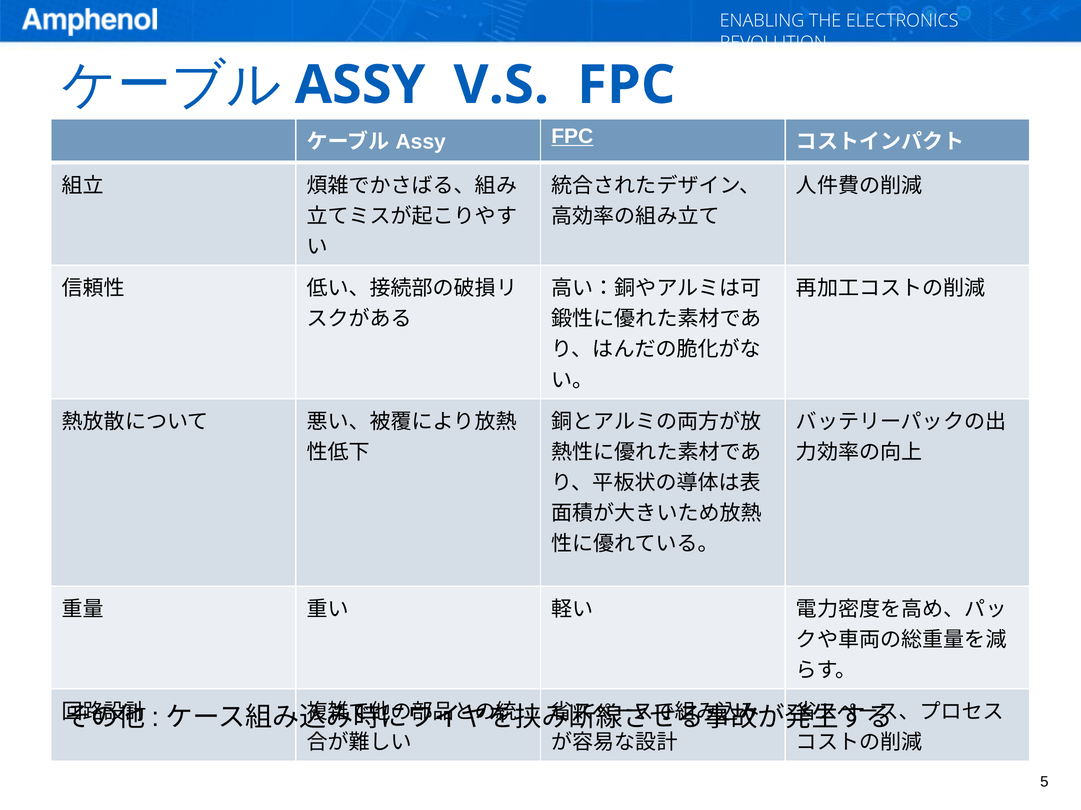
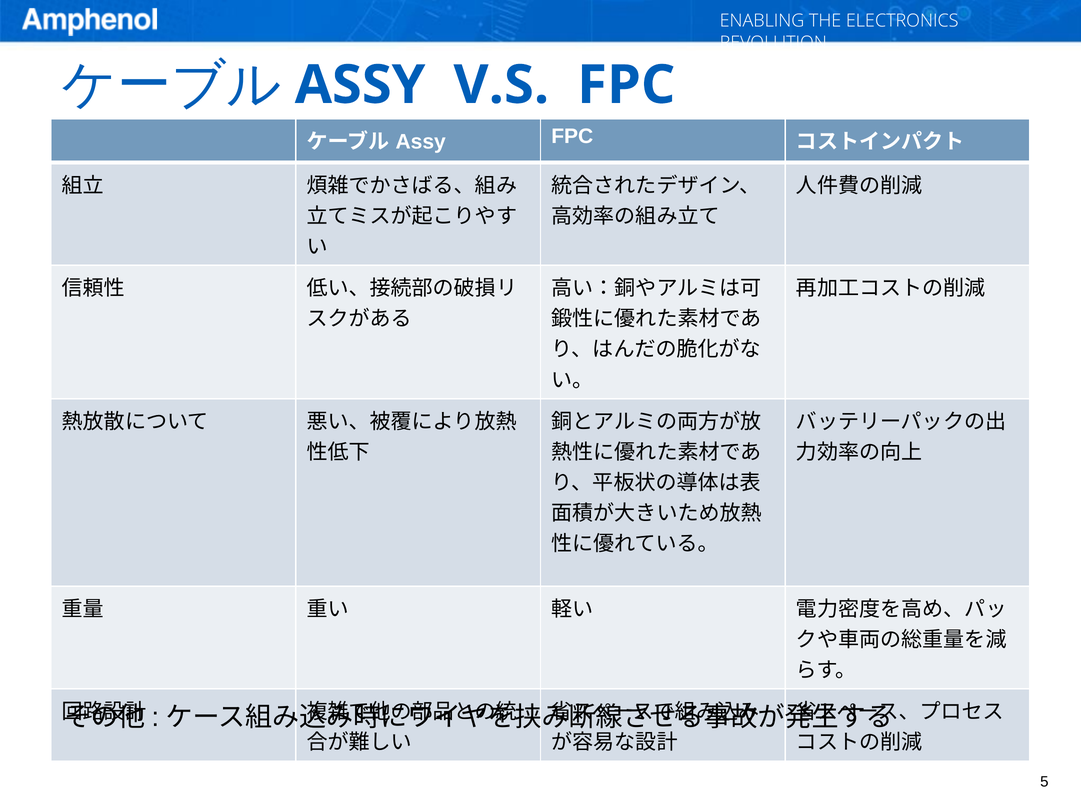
FPC underline: present -> none (572, 137)
